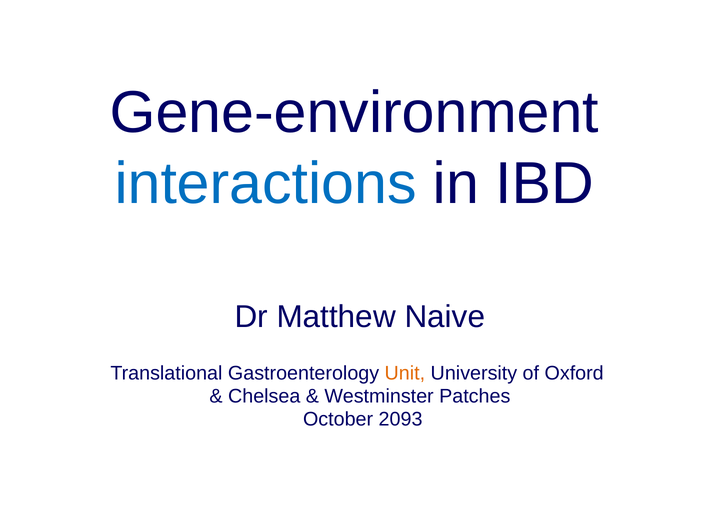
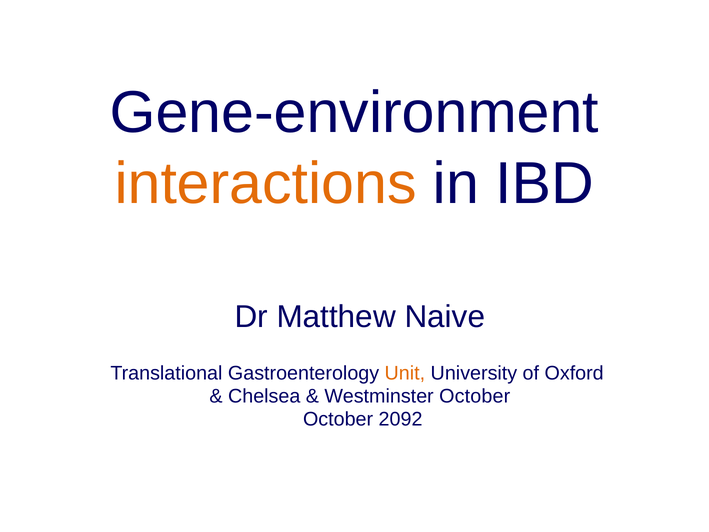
interactions colour: blue -> orange (266, 184)
Westminster Patches: Patches -> October (475, 396)
2093: 2093 -> 2092 (401, 419)
